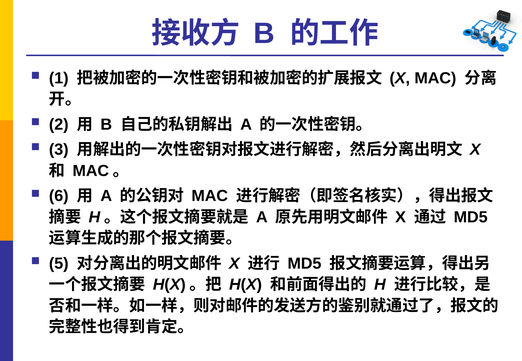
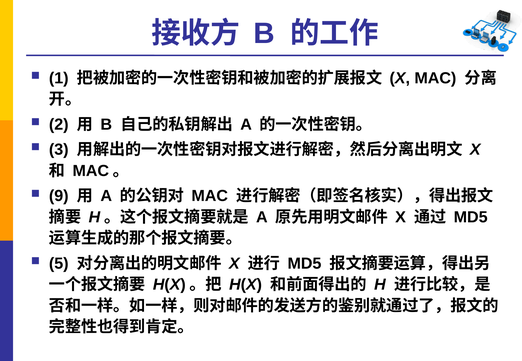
6: 6 -> 9 (59, 196)
